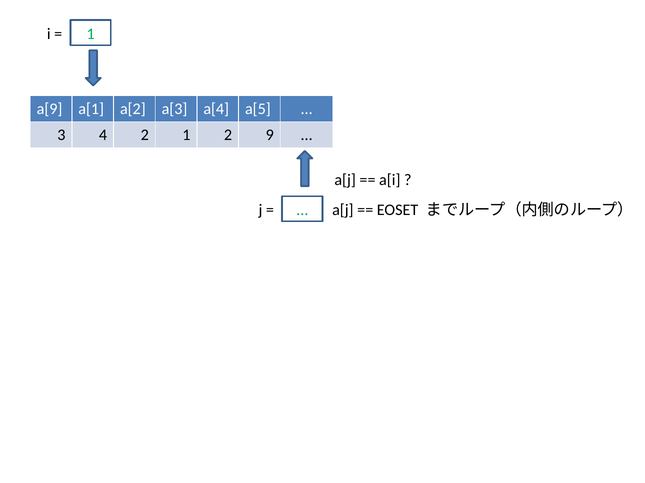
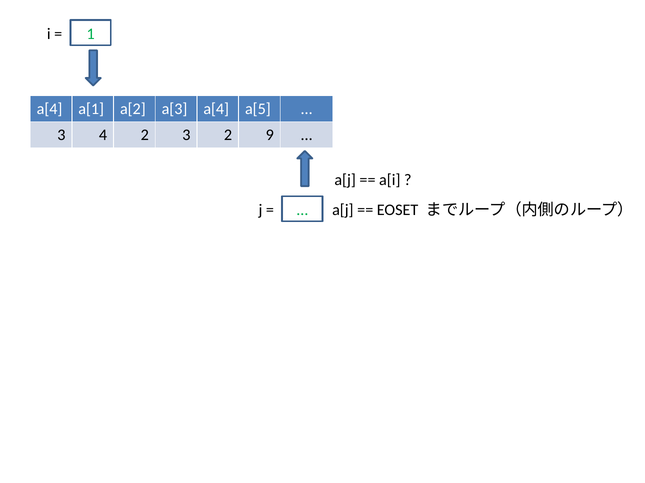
a[9: a[9 -> a[4 (50, 109)
2 1: 1 -> 3 (186, 135)
